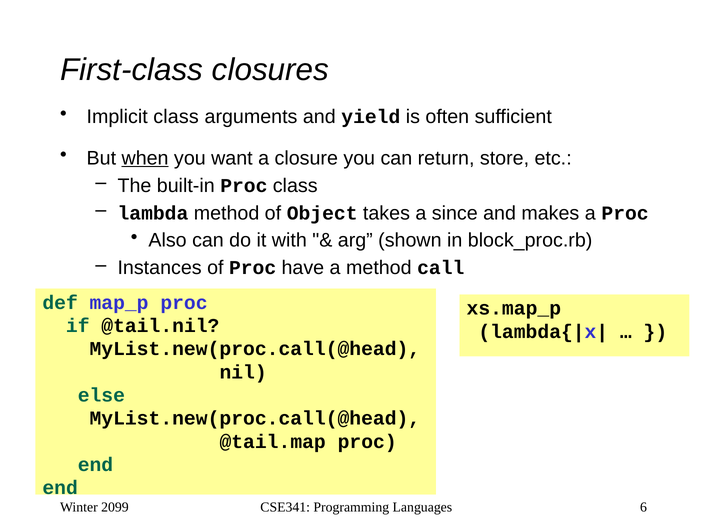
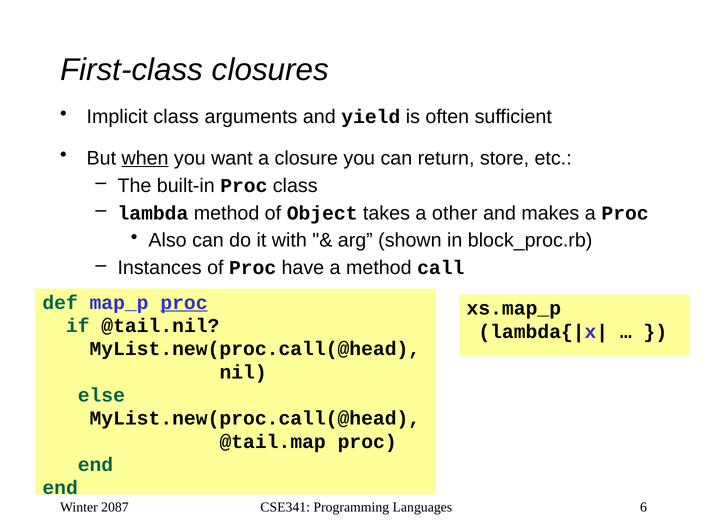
since: since -> other (455, 213)
proc underline: none -> present (184, 303)
2099: 2099 -> 2087 (115, 508)
